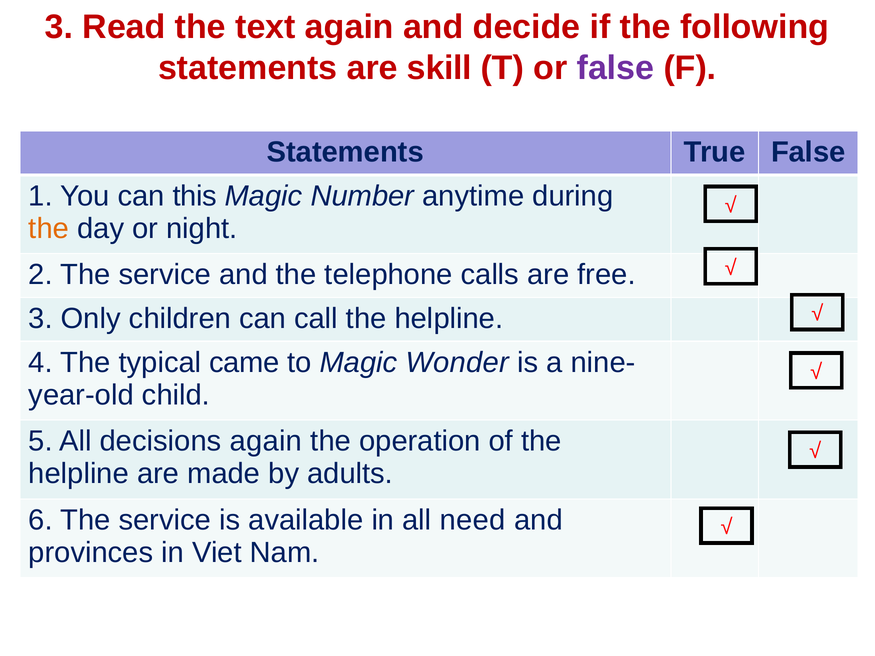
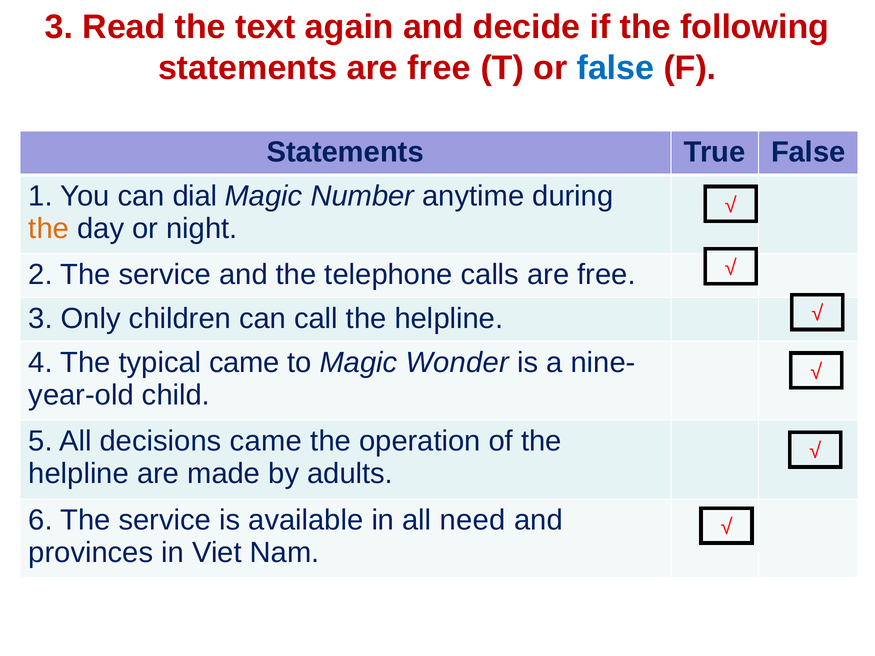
statements are skill: skill -> free (439, 68)
false colour: purple -> blue (615, 68)
this: this -> dial (195, 196)
decisions again: again -> came (266, 441)
